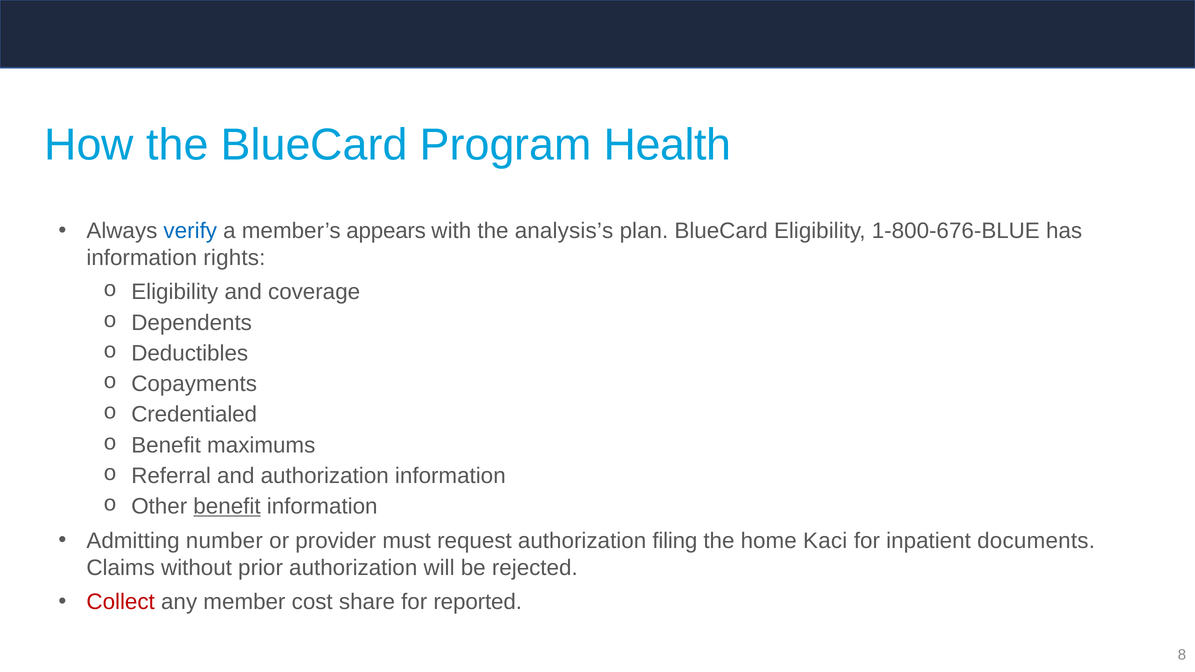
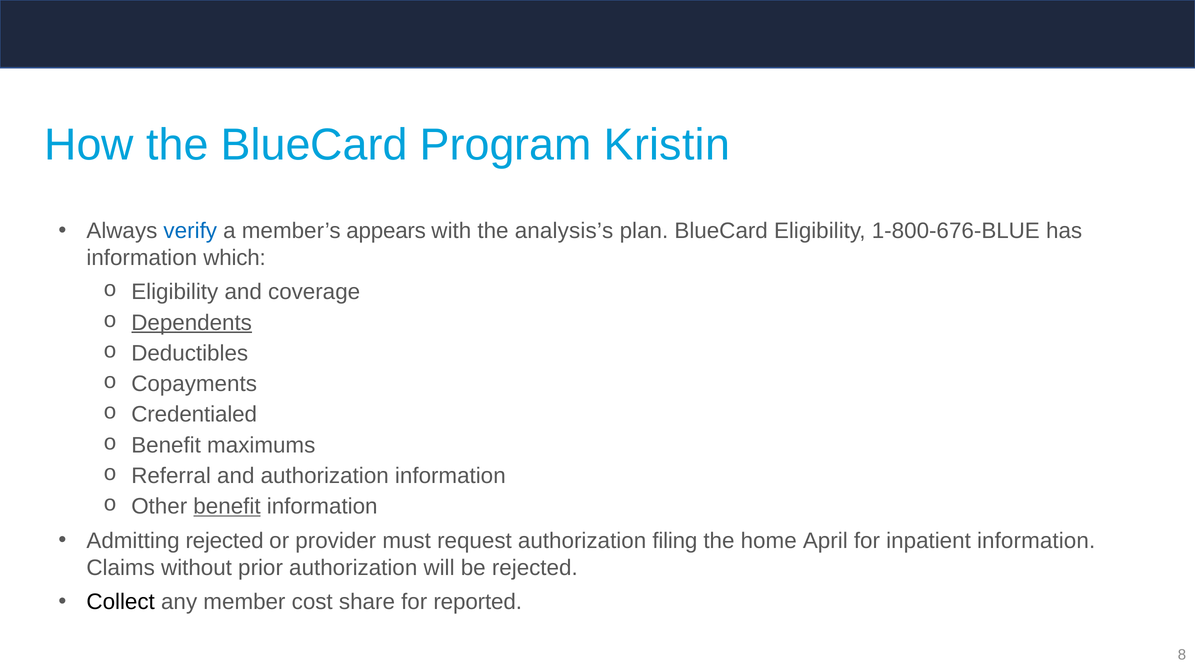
Health: Health -> Kristin (667, 145)
rights: rights -> which (235, 258)
Dependents underline: none -> present (192, 323)
Admitting number: number -> rejected (225, 541)
Kaci: Kaci -> April (825, 541)
inpatient documents: documents -> information (1036, 541)
Collect colour: red -> black (121, 602)
